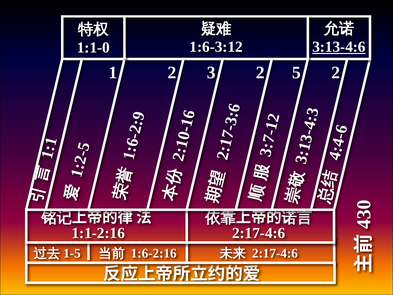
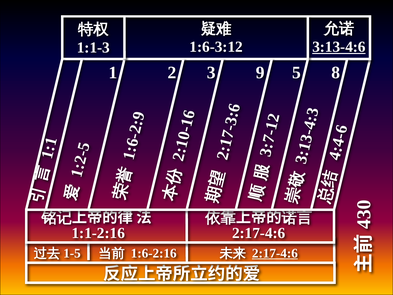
1:1-0: 1:1-0 -> 1:1-3 (93, 48)
3 2: 2 -> 9 (260, 73)
5 2: 2 -> 8 (336, 73)
2:17-4:6 underline: none -> present (275, 253)
